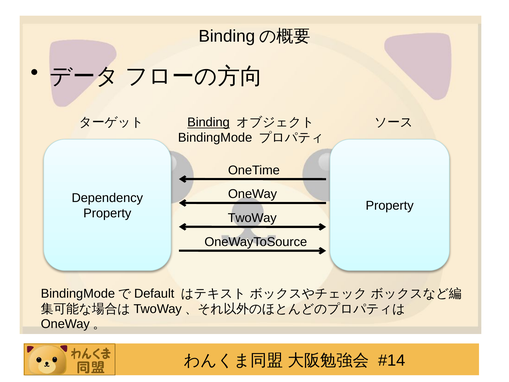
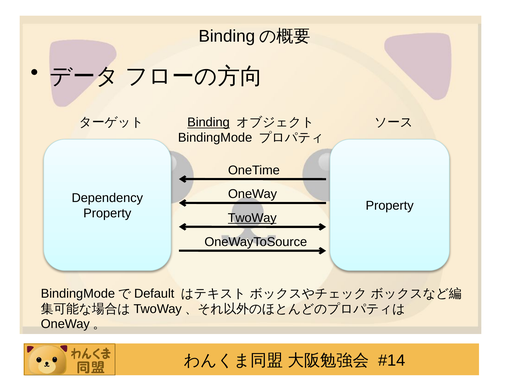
TwoWay underline: none -> present (252, 218)
